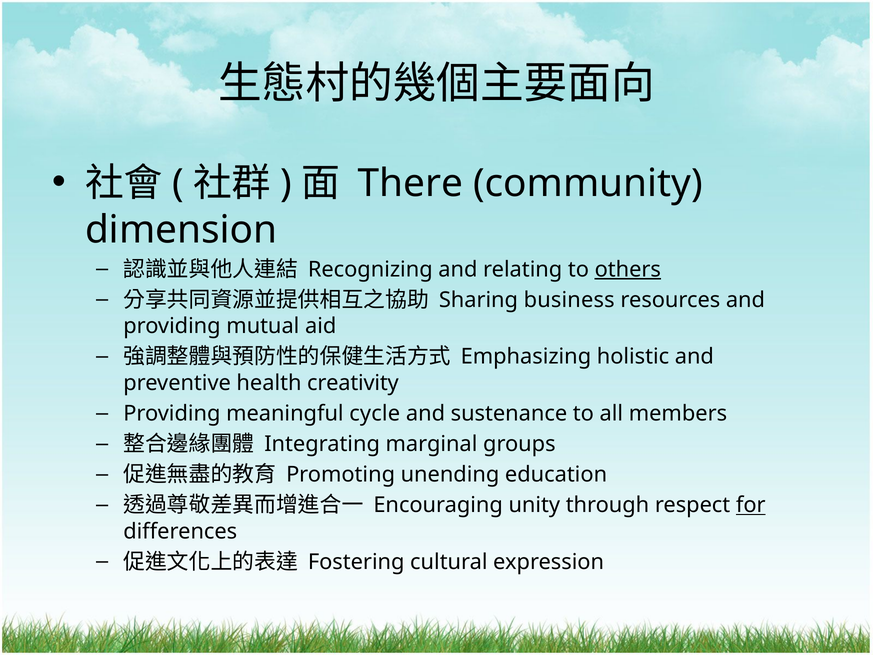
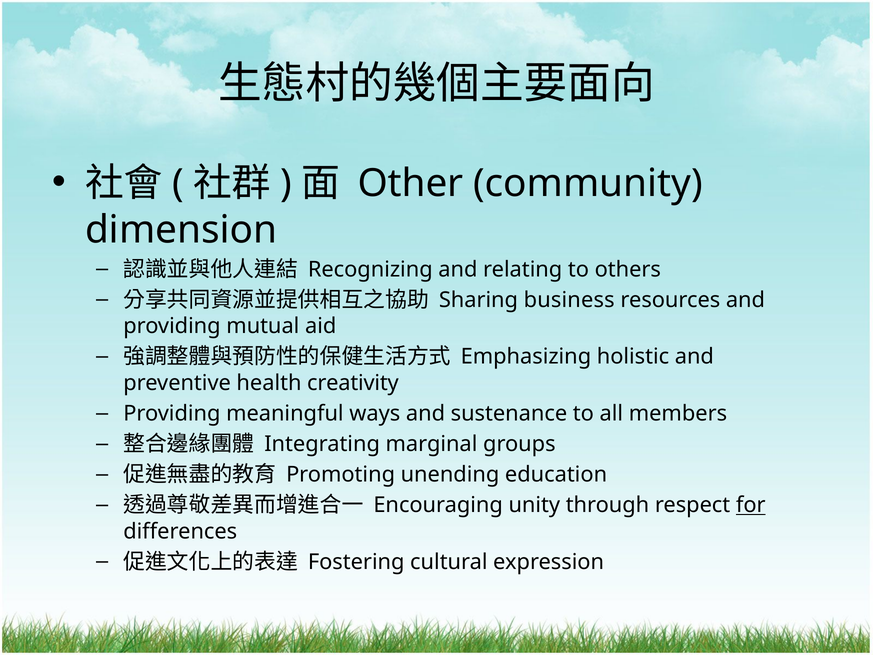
There: There -> Other (411, 183)
others underline: present -> none (628, 269)
cycle: cycle -> ways (375, 413)
